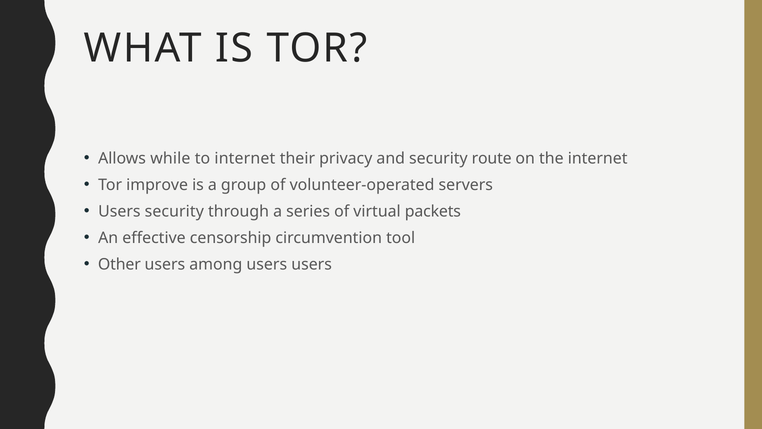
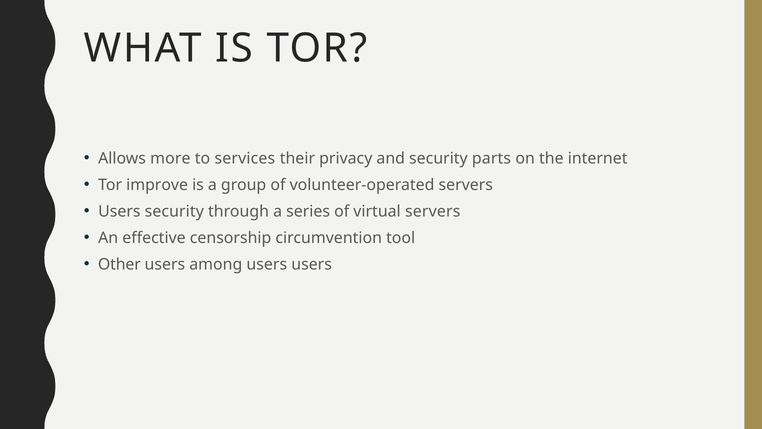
while: while -> more (170, 158)
to internet: internet -> services (245, 158)
route: route -> parts (491, 158)
virtual packets: packets -> servers (433, 211)
